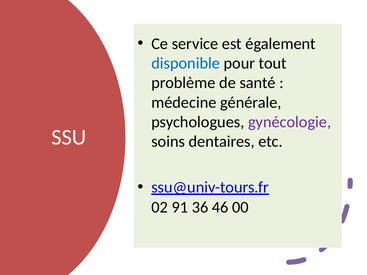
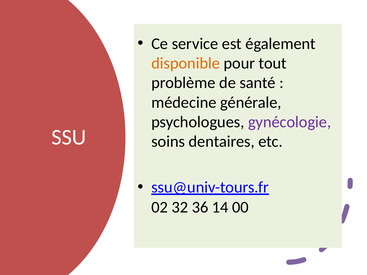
disponible colour: blue -> orange (186, 63)
91: 91 -> 32 (180, 207)
46: 46 -> 14 (220, 207)
